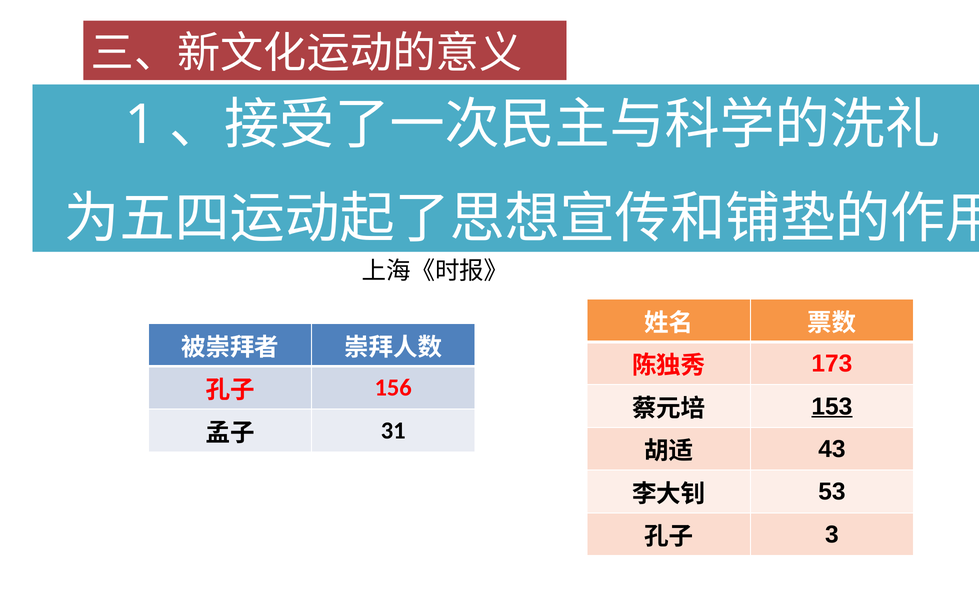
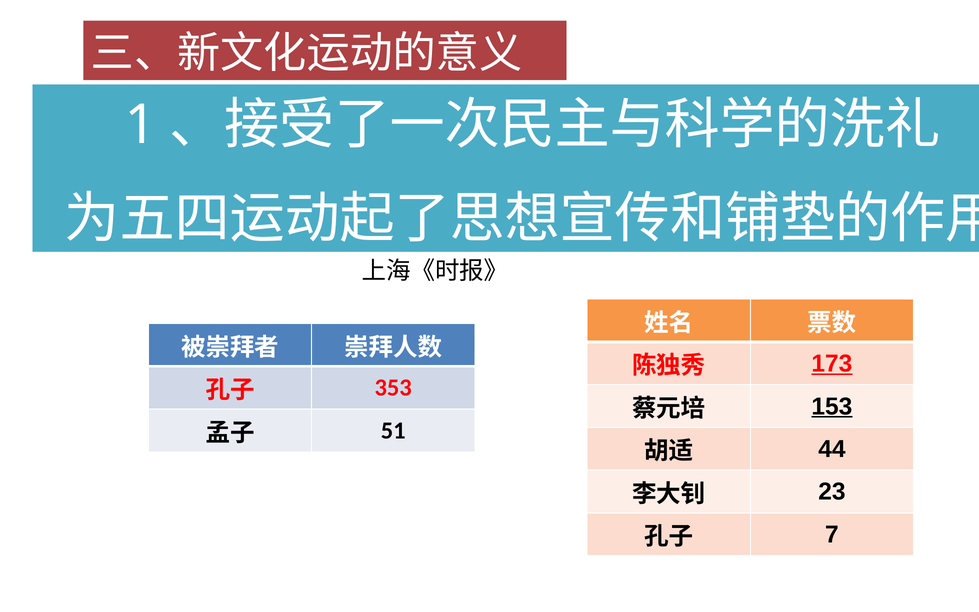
173 underline: none -> present (832, 364)
156: 156 -> 353 (393, 388)
31: 31 -> 51 (393, 431)
43: 43 -> 44 (832, 449)
53: 53 -> 23 (832, 492)
3: 3 -> 7 (832, 535)
